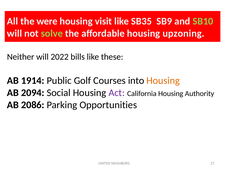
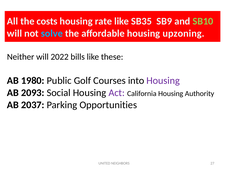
were: were -> costs (47, 21)
visit: visit -> rate (103, 21)
solve colour: light green -> light blue (52, 33)
1914: 1914 -> 1980 (33, 81)
Housing colour: orange -> purple (163, 81)
2094: 2094 -> 2093 (33, 93)
2086: 2086 -> 2037 (33, 105)
